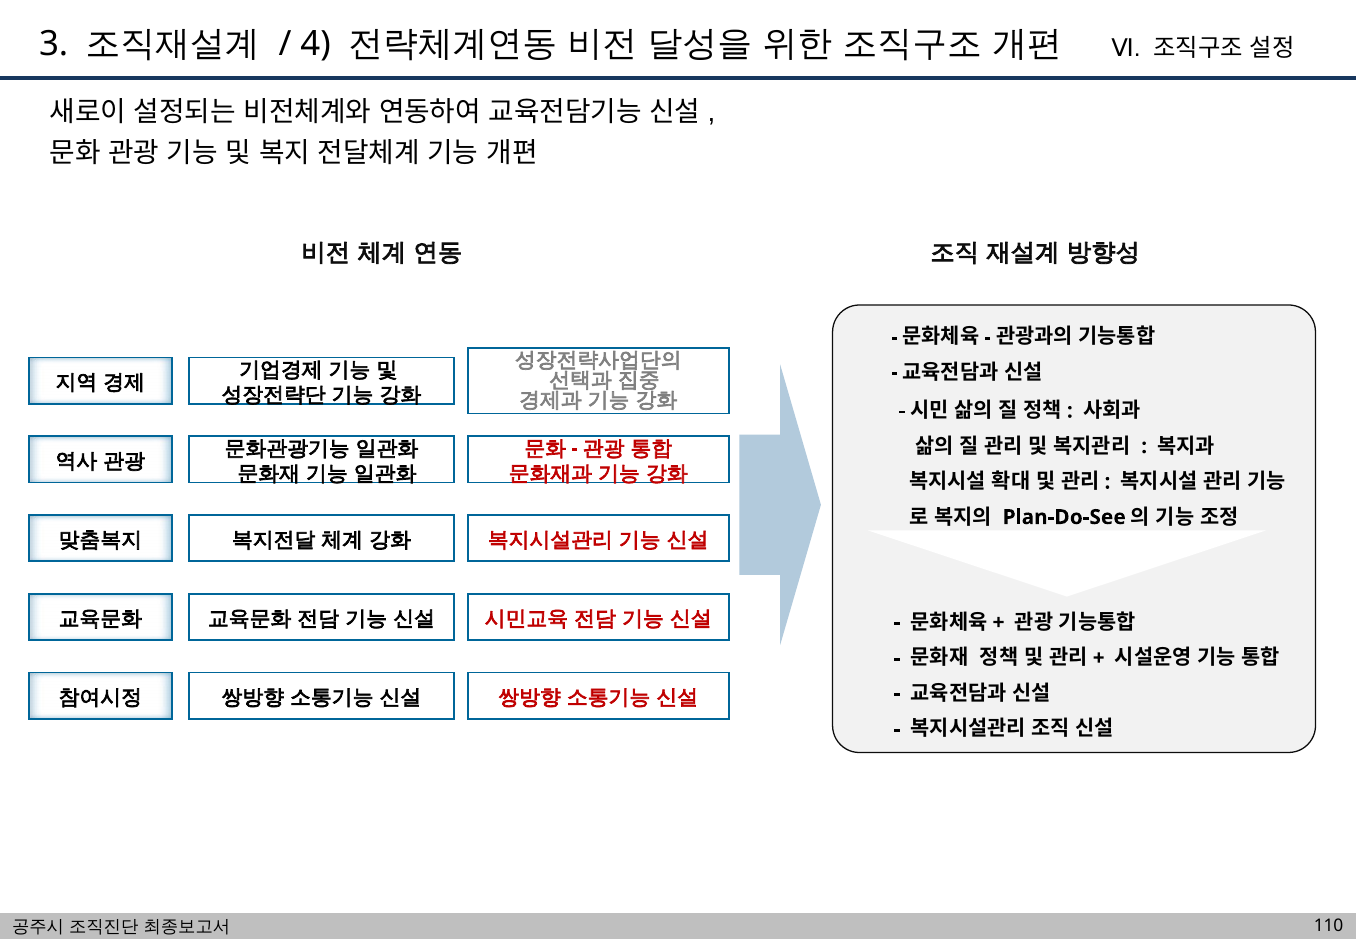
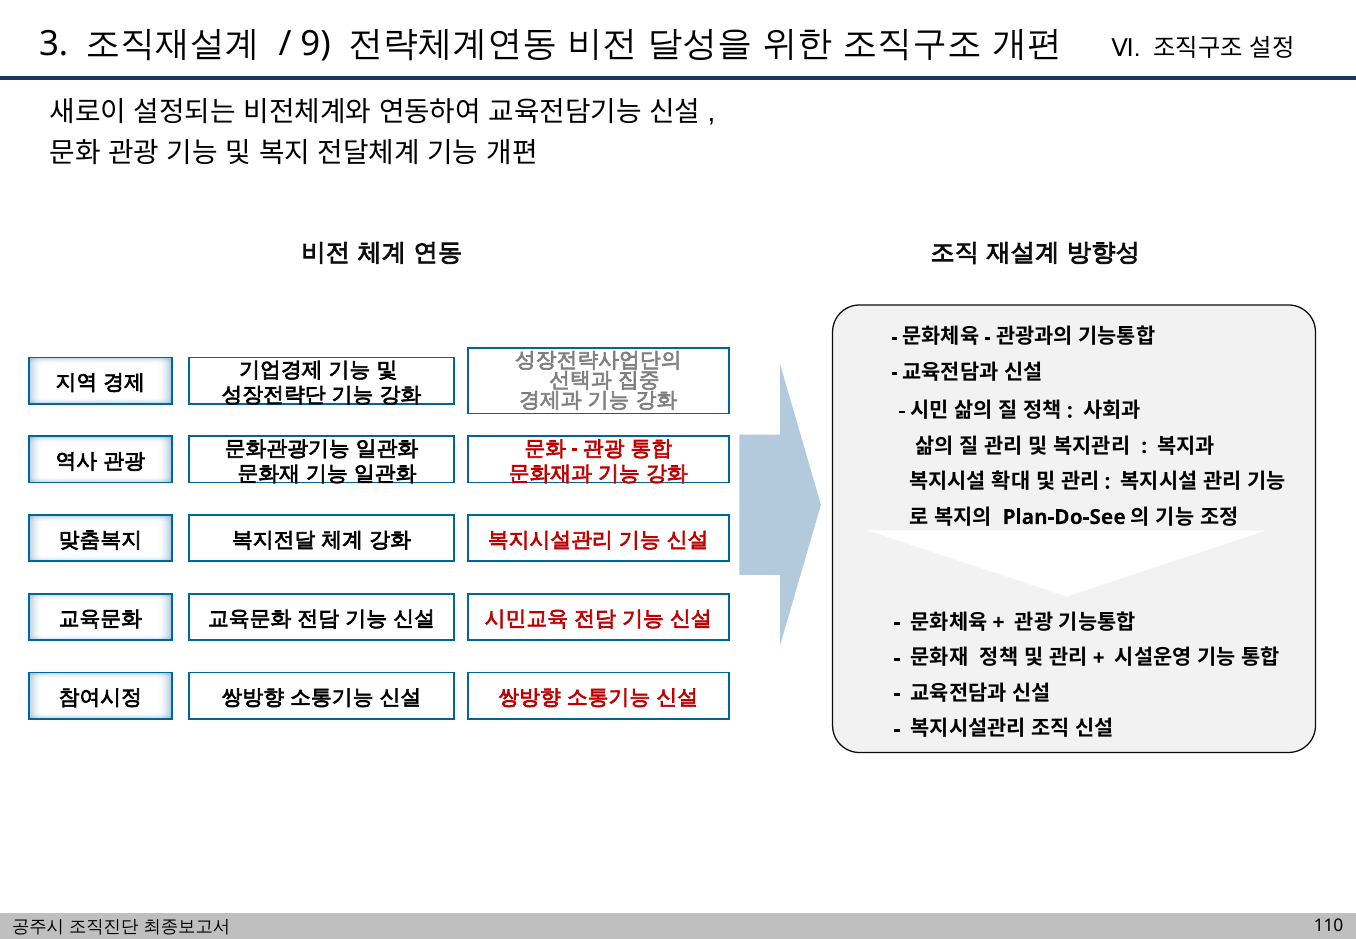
4: 4 -> 9 (316, 44)
